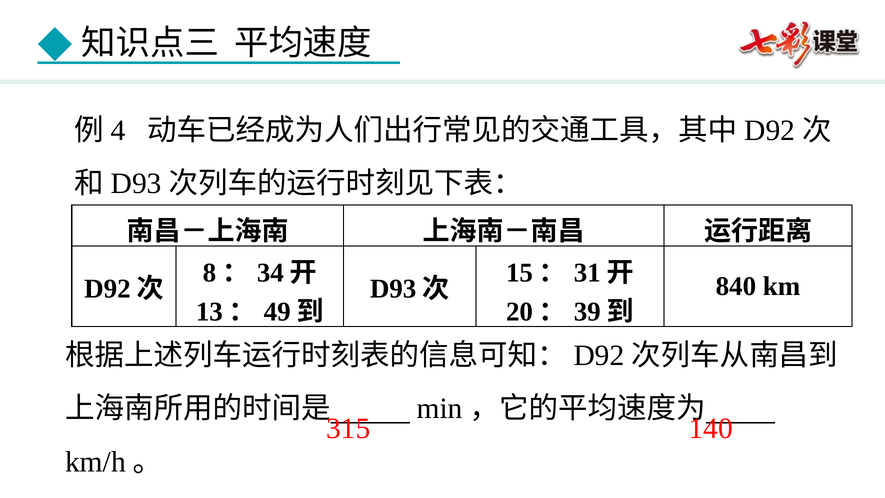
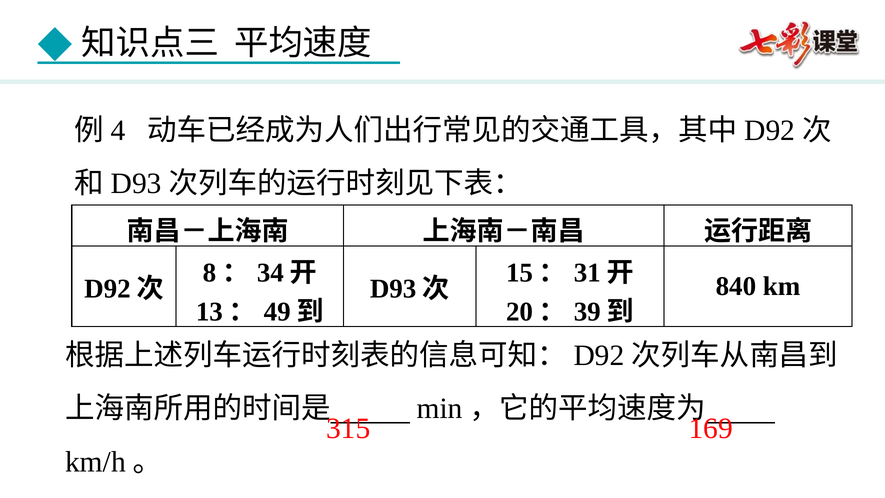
140: 140 -> 169 (711, 428)
